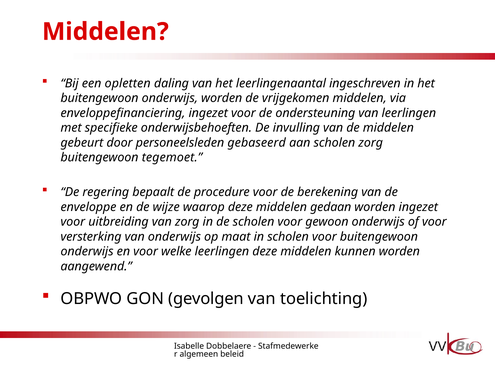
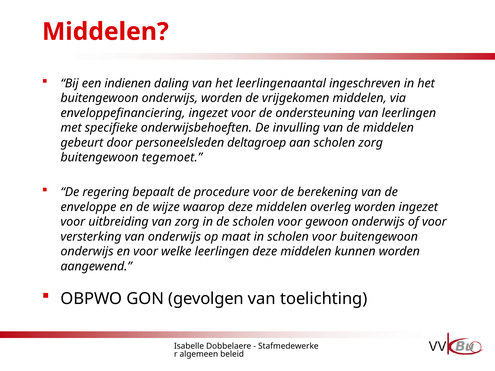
opletten: opletten -> indienen (128, 83)
gebaseerd: gebaseerd -> deltagroep (257, 143)
gedaan: gedaan -> overleg (331, 207)
